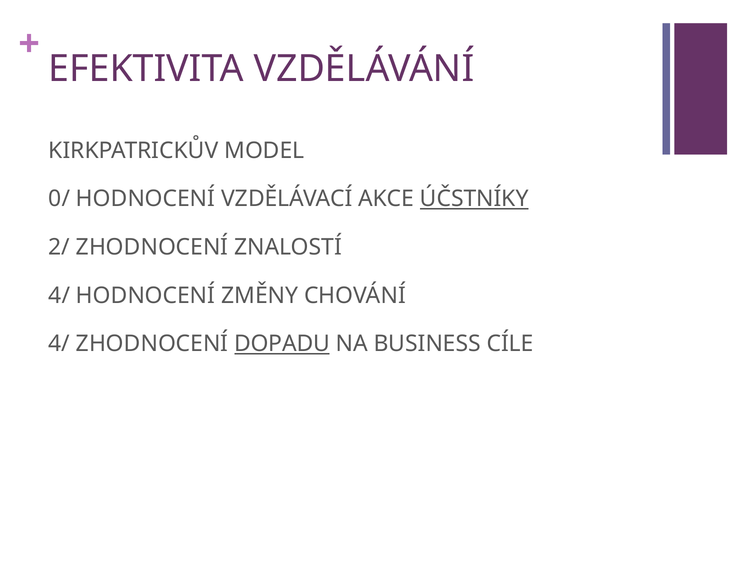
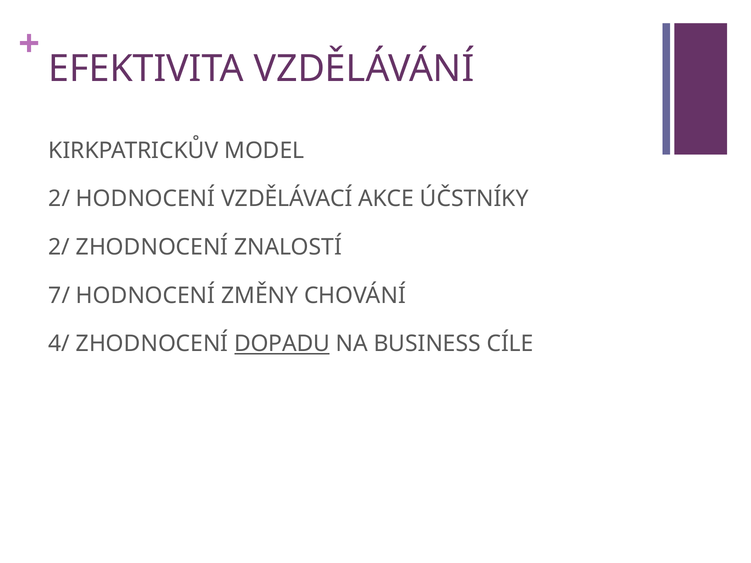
0/: 0/ -> 2/ (59, 199)
ÚČSTNÍKY underline: present -> none (474, 199)
4/: 4/ -> 7/ (59, 296)
